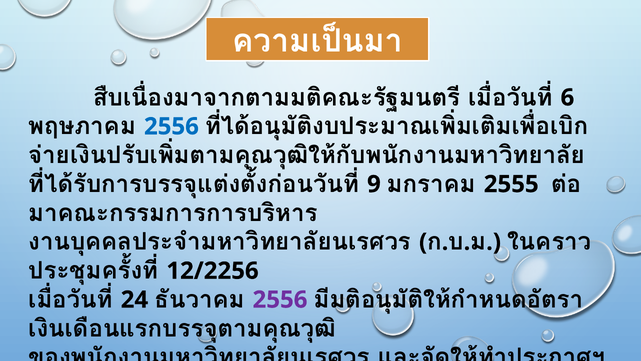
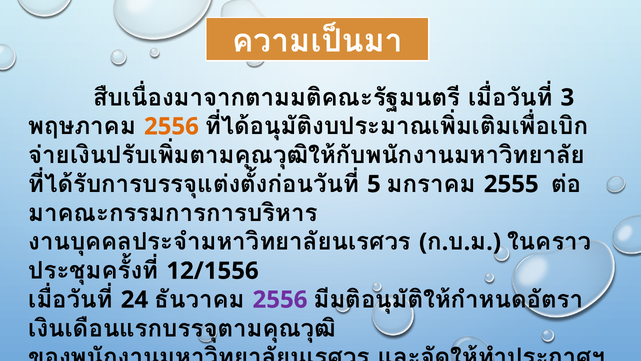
6: 6 -> 3 (567, 97)
2556 colour: blue -> orange (171, 126)
9: 9 -> 5 (374, 184)
12/2256: 12/2256 -> 12/1556 (213, 271)
